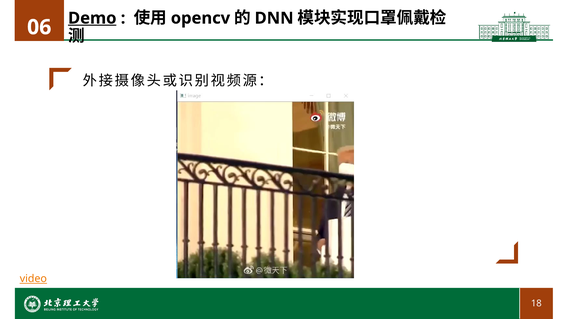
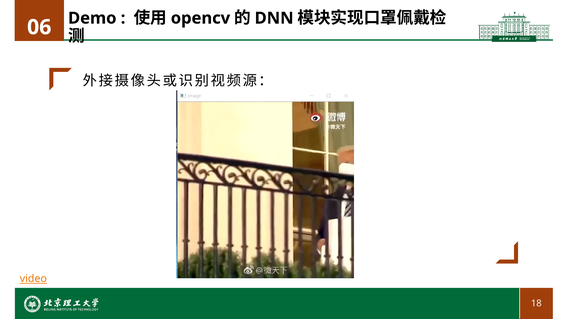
Demo underline: present -> none (92, 18)
